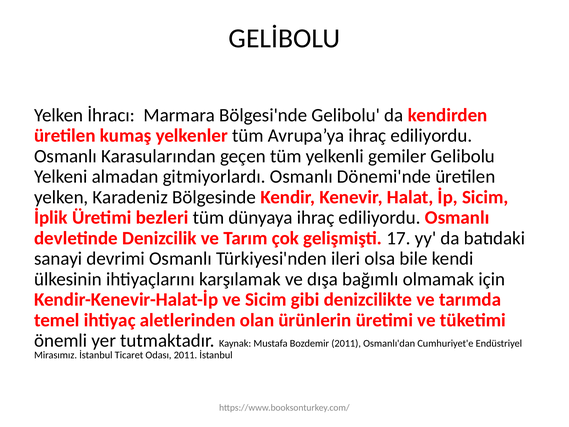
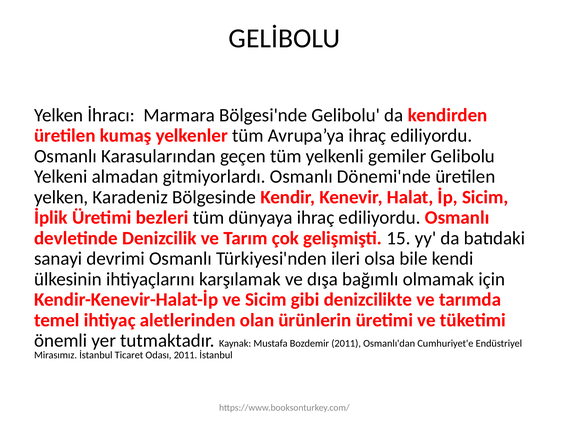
17: 17 -> 15 (399, 238)
